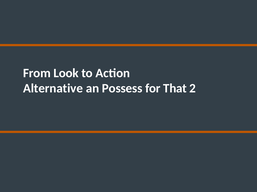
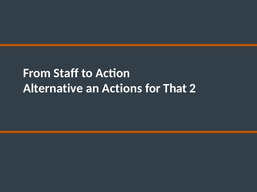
Look: Look -> Staff (66, 73)
Possess: Possess -> Actions (122, 89)
